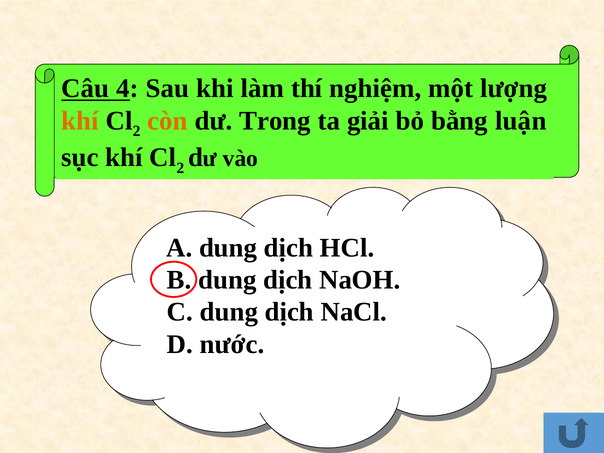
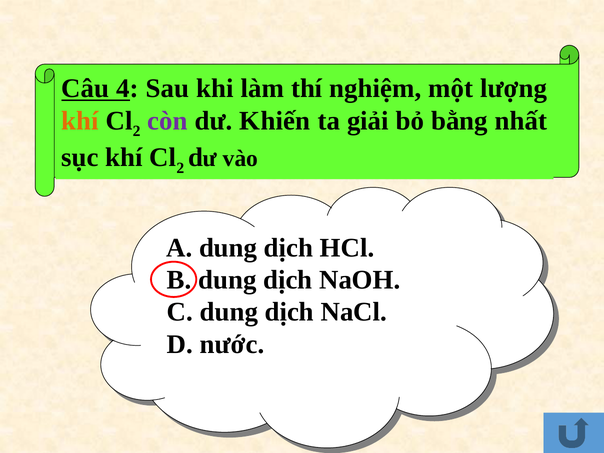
còn colour: orange -> purple (167, 121)
Trong: Trong -> Khiến (275, 121)
luận: luận -> nhất (521, 121)
